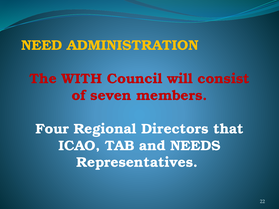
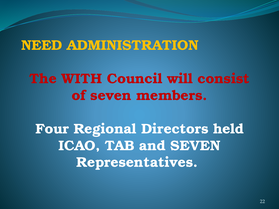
that: that -> held (228, 129)
and NEEDS: NEEDS -> SEVEN (195, 146)
